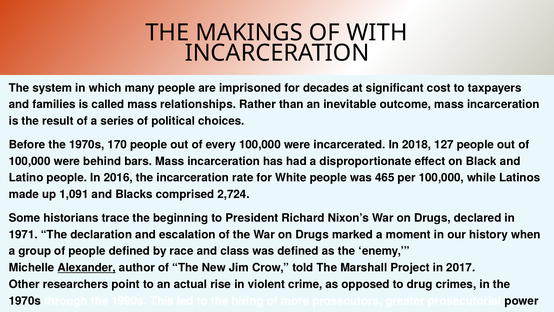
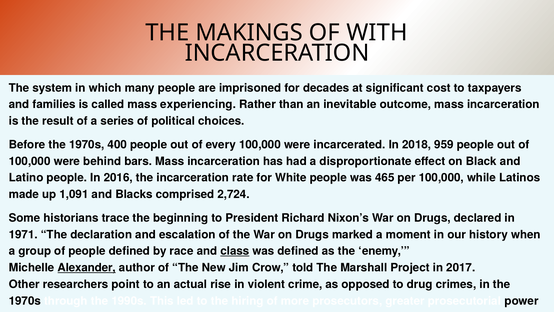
relationships: relationships -> experiencing (198, 104)
170: 170 -> 400 (117, 144)
127: 127 -> 959 (444, 144)
class underline: none -> present (235, 251)
